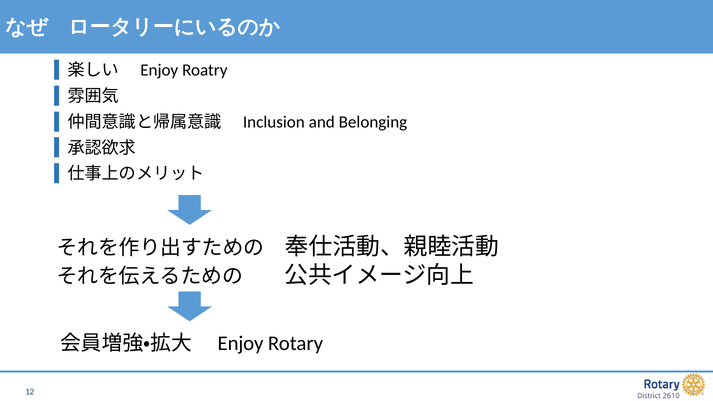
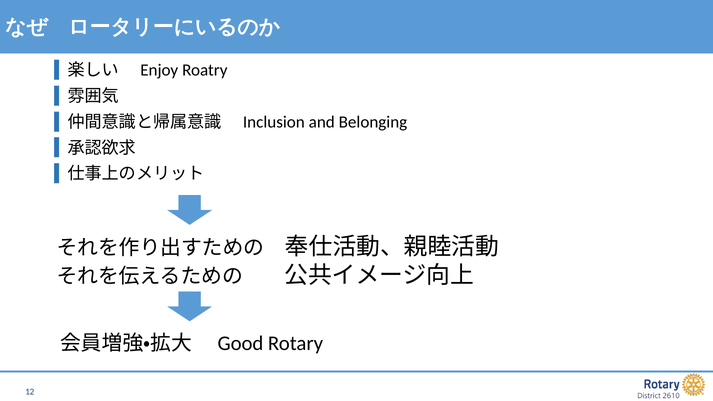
Enjoy: Enjoy -> Good (241, 343)
